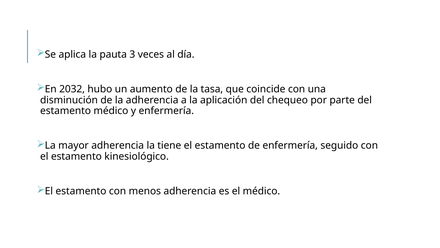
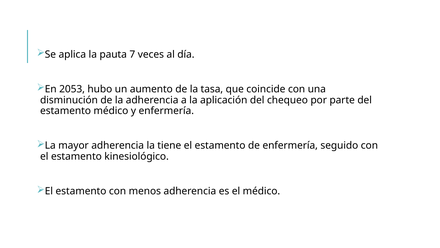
3: 3 -> 7 (132, 54)
2032: 2032 -> 2053 (72, 89)
